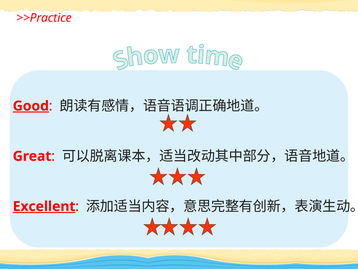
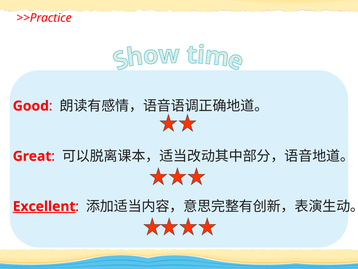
Good underline: present -> none (31, 106)
